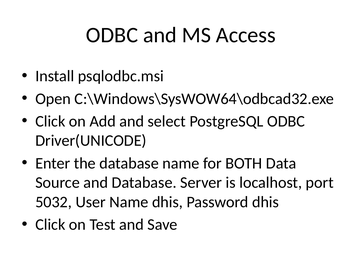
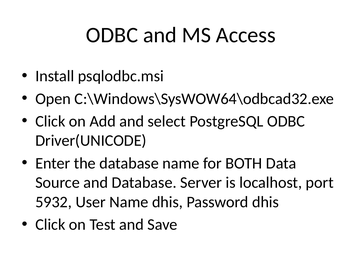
5032: 5032 -> 5932 (54, 202)
